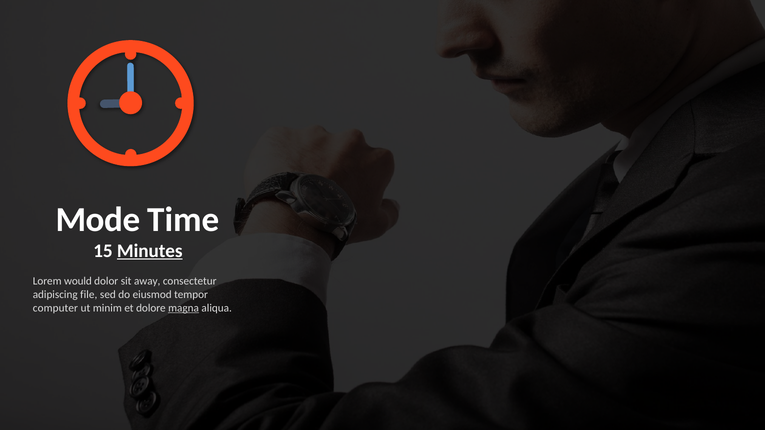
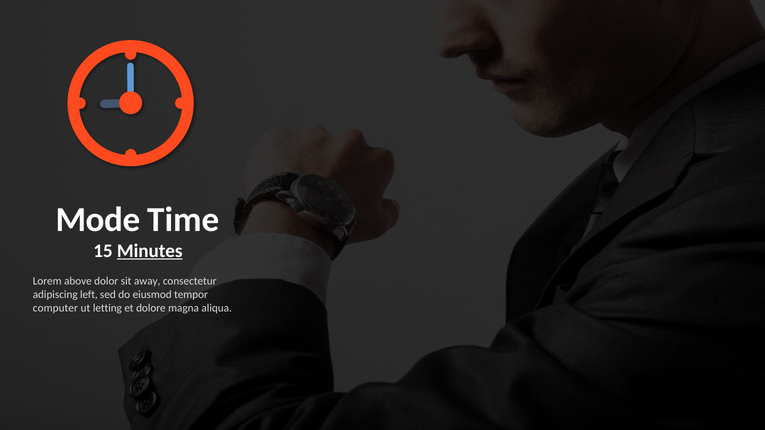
would: would -> above (78, 281)
file: file -> left (89, 295)
minim: minim -> letting (107, 308)
magna underline: present -> none (184, 308)
